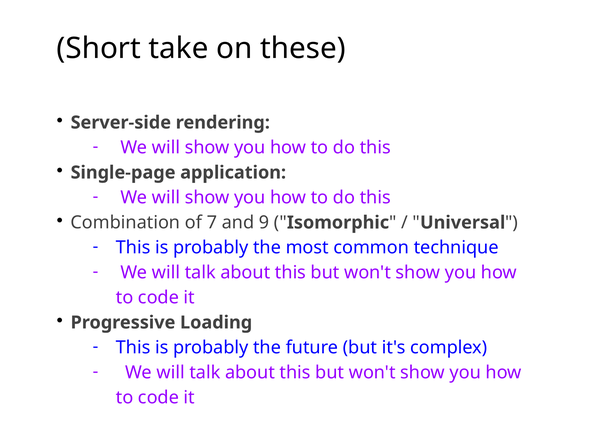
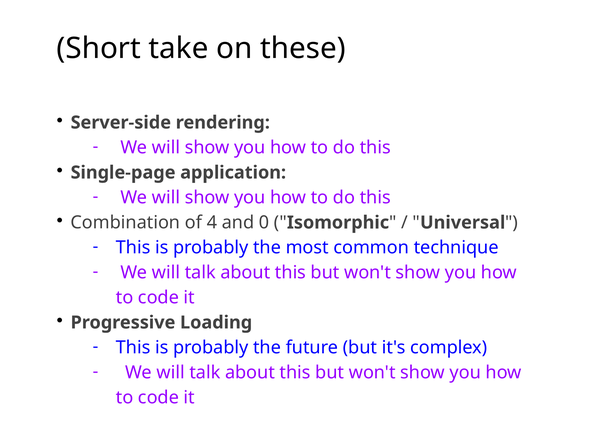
7: 7 -> 4 (212, 222)
9: 9 -> 0 (264, 222)
